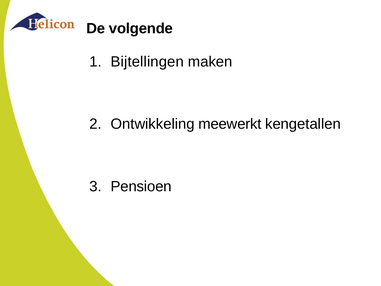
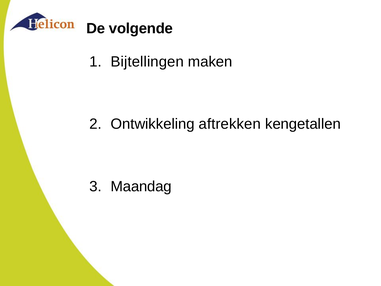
meewerkt: meewerkt -> aftrekken (230, 124)
Pensioen: Pensioen -> Maandag (141, 186)
